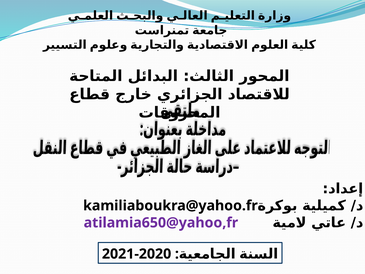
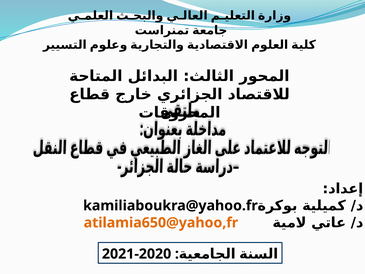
atilamia650@yahoo,fr colour: purple -> orange (161, 222)
